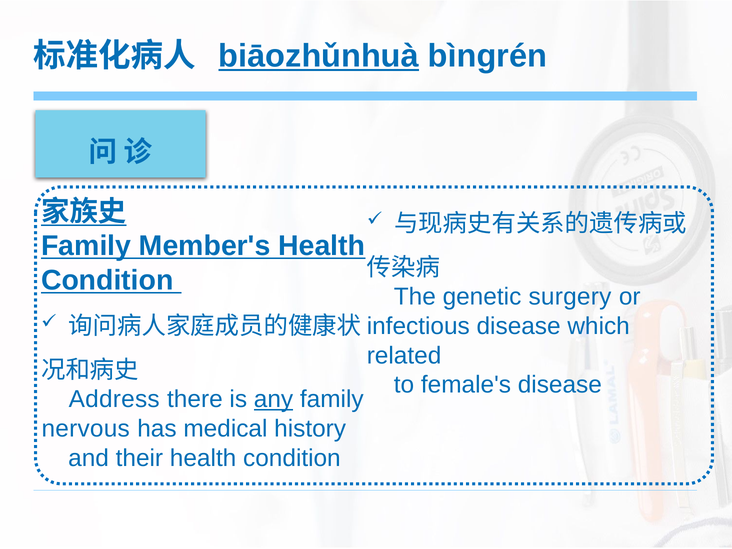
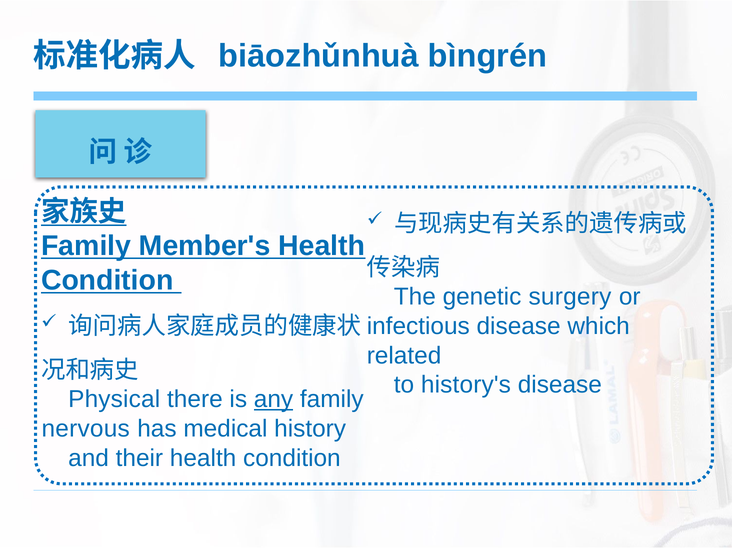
biāozhǔnhuà underline: present -> none (319, 56)
female's: female's -> history's (466, 385)
Address: Address -> Physical (114, 399)
